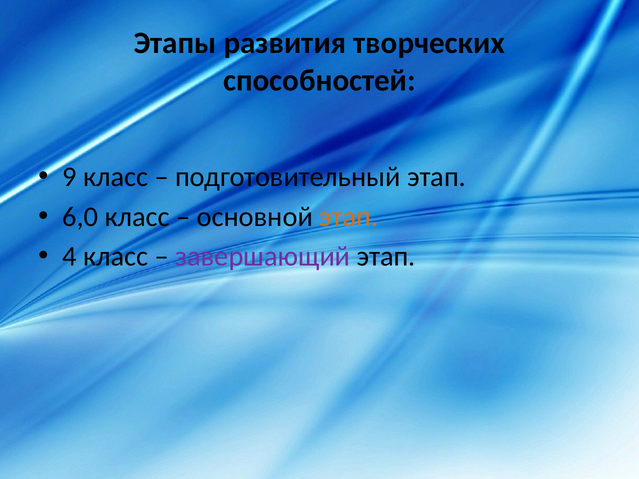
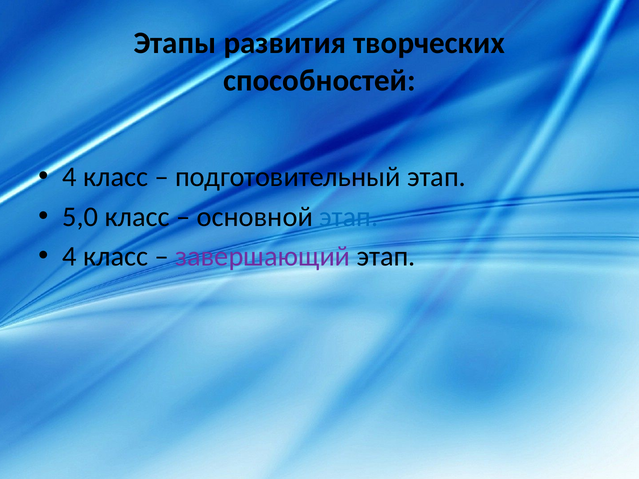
9: 9 -> 4 (70, 177)
6,0: 6,0 -> 5,0 (80, 217)
этап colour: orange -> blue (349, 217)
